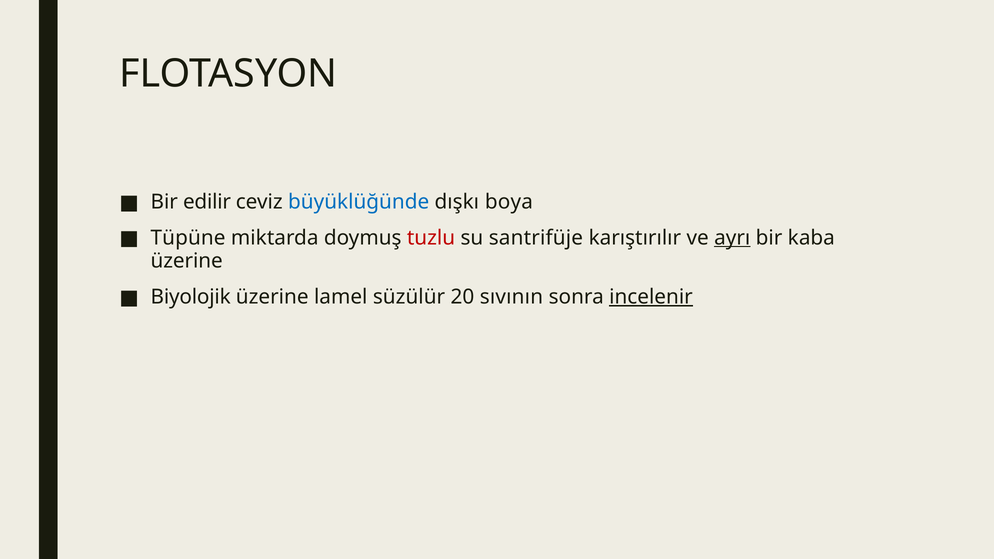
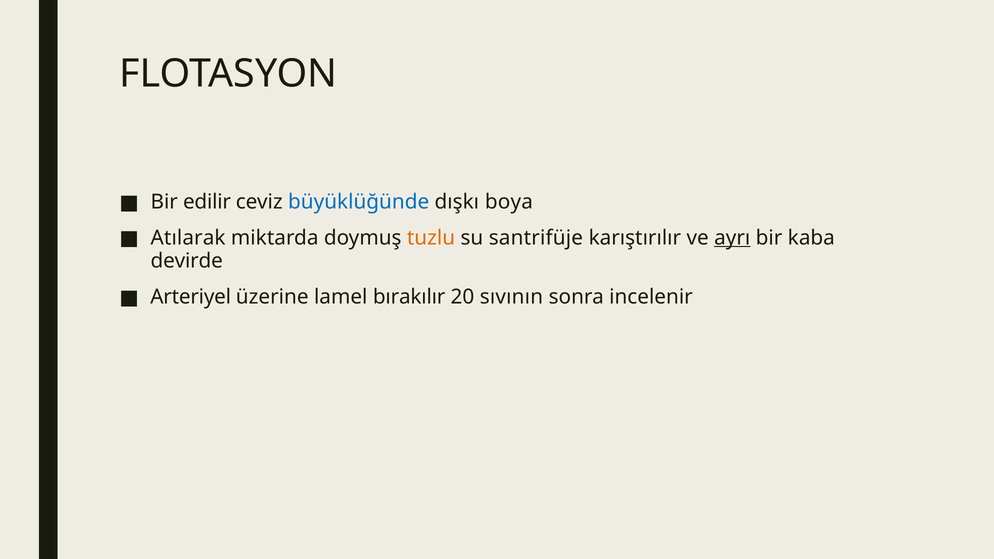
Tüpüne: Tüpüne -> Atılarak (188, 238)
tuzlu colour: red -> orange (431, 238)
üzerine: üzerine -> devirde (187, 261)
Biyolojik: Biyolojik -> Arteriyel (191, 297)
süzülür: süzülür -> bırakılır (409, 297)
incelenir underline: present -> none (651, 297)
